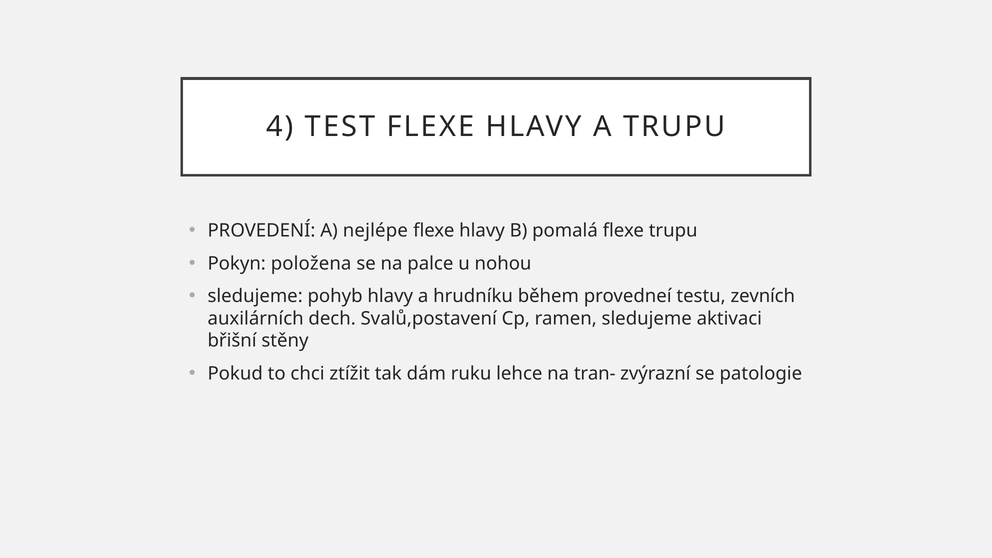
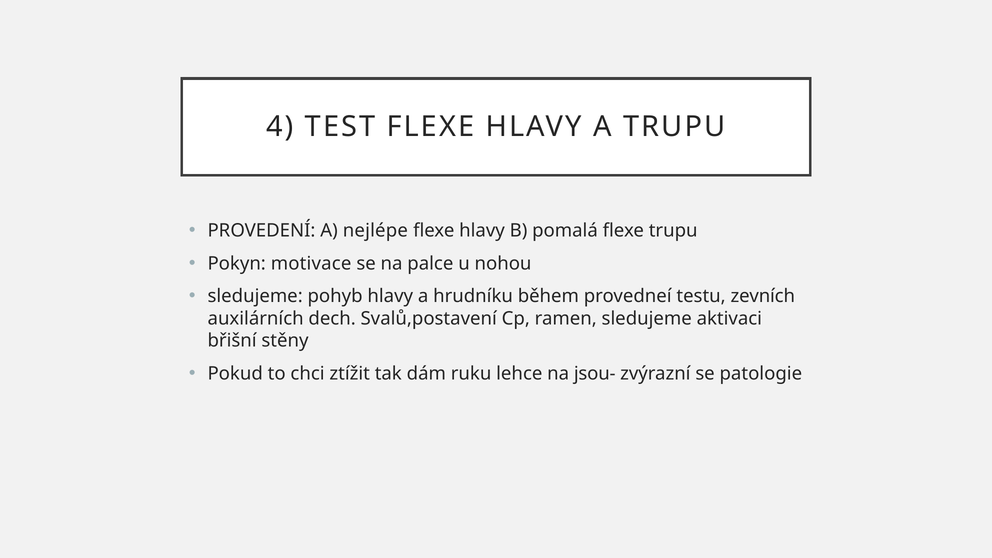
položena: položena -> motivace (311, 263)
tran-: tran- -> jsou- (595, 373)
